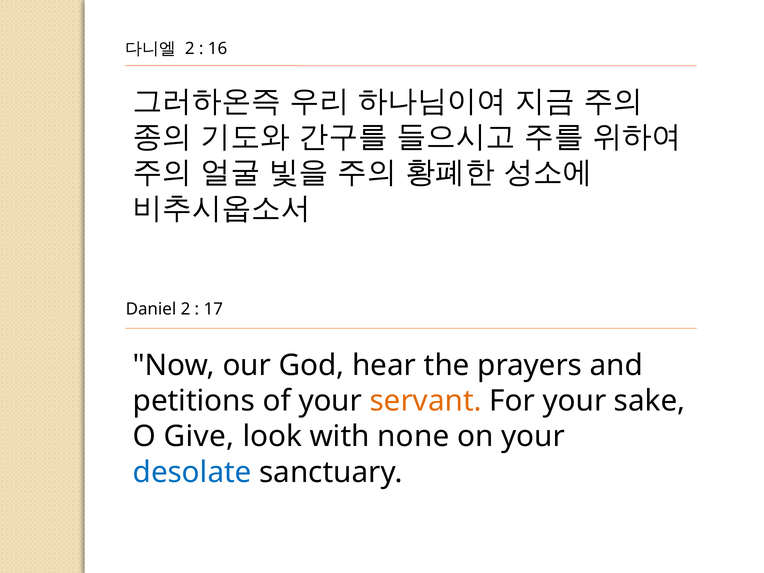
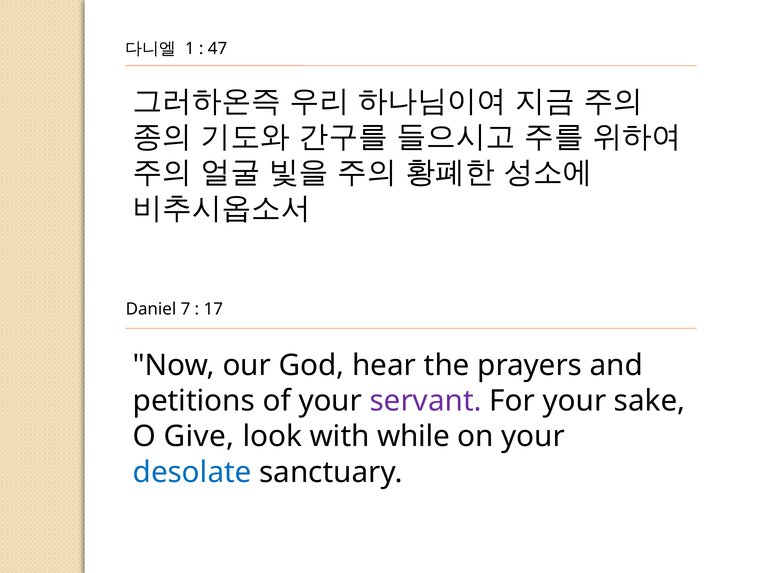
2: 2 -> 1 (190, 49)
16: 16 -> 47 (218, 49)
Daniel 2: 2 -> 7 (185, 309)
servant colour: orange -> purple (426, 401)
none: none -> while (414, 437)
